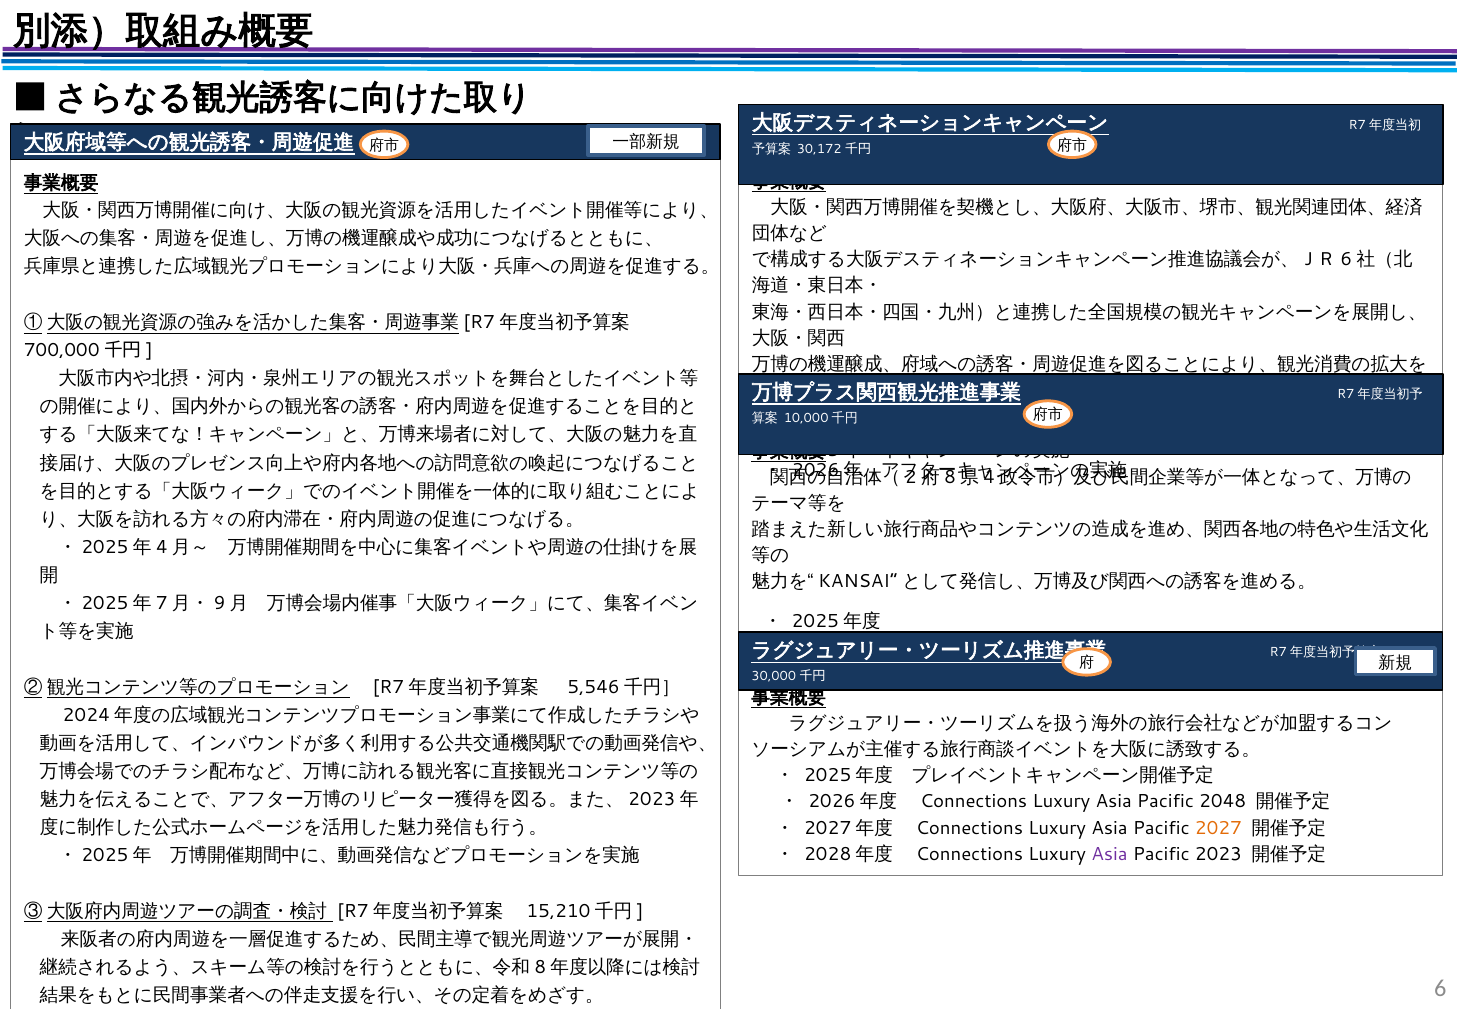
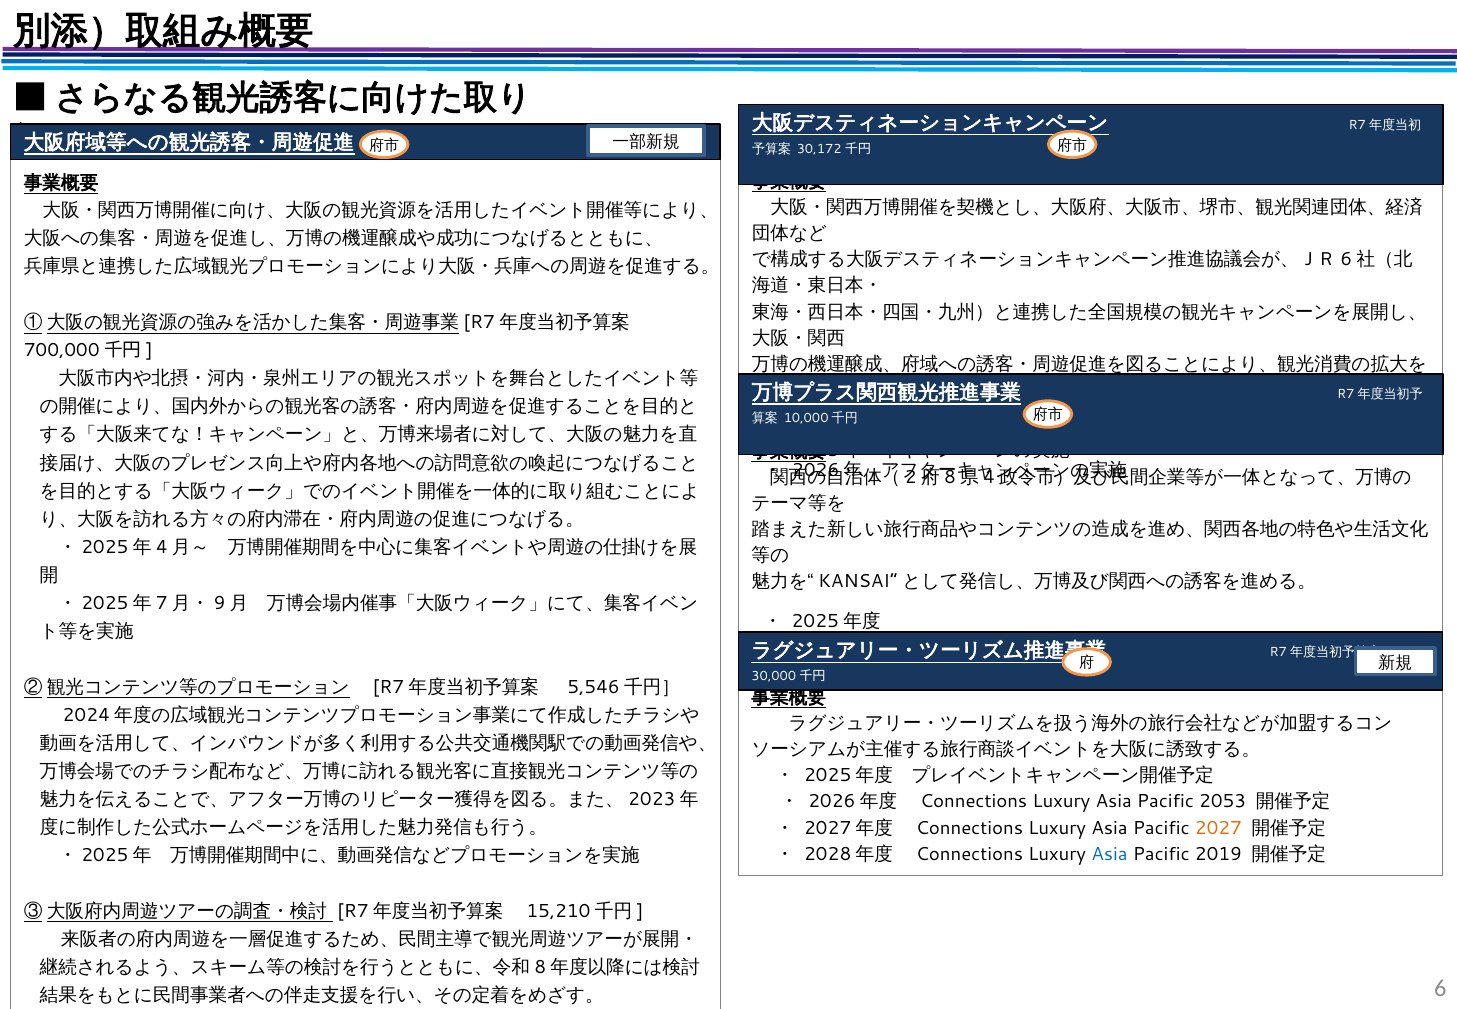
2048: 2048 -> 2053 (1223, 801)
Asia colour: purple -> blue (1109, 854)
2023: 2023 -> 2019 (1218, 854)
